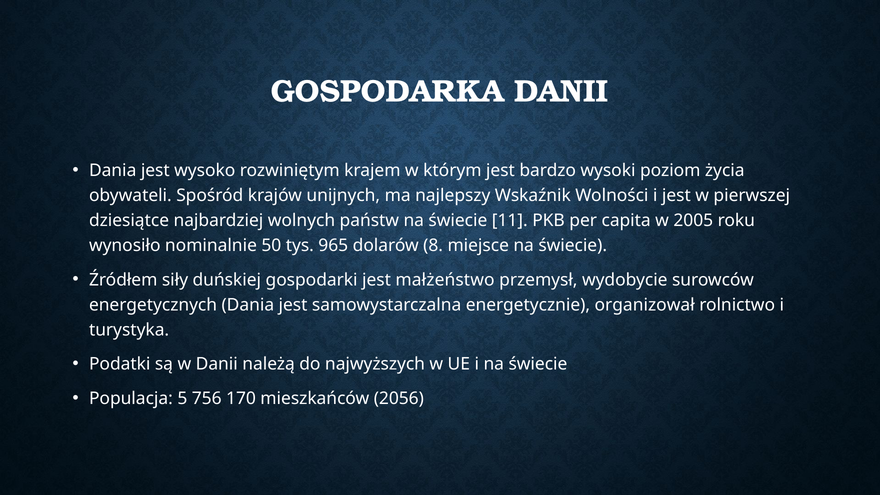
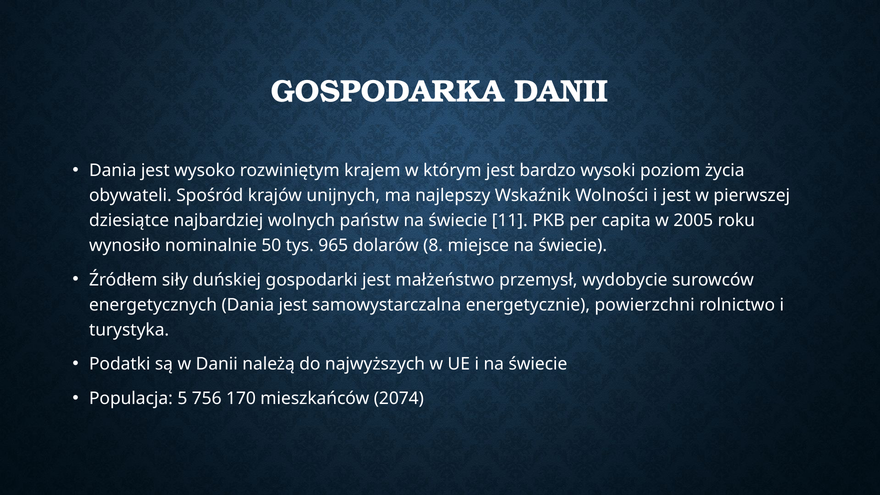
organizował: organizował -> powierzchni (645, 305)
2056: 2056 -> 2074 (399, 398)
